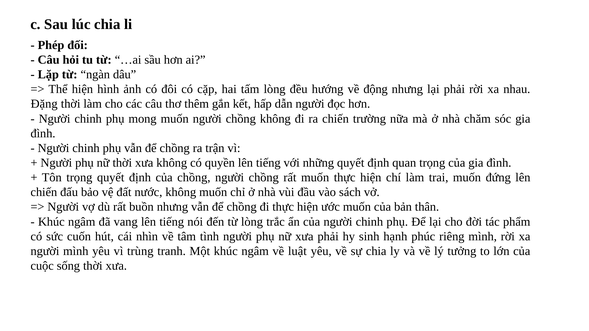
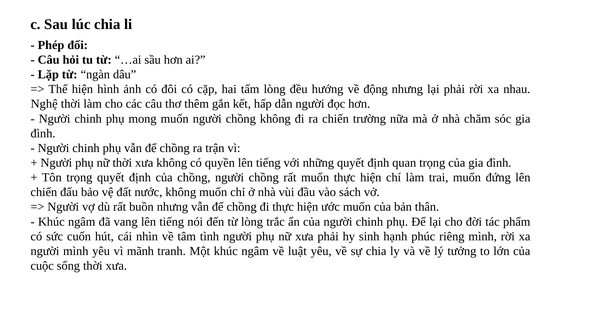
Đặng: Đặng -> Nghệ (44, 104)
trùng: trùng -> mãnh (140, 251)
